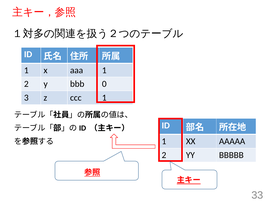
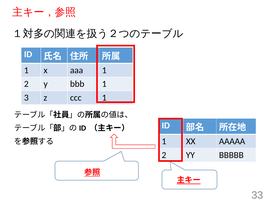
bbb 0: 0 -> 1 (104, 84)
